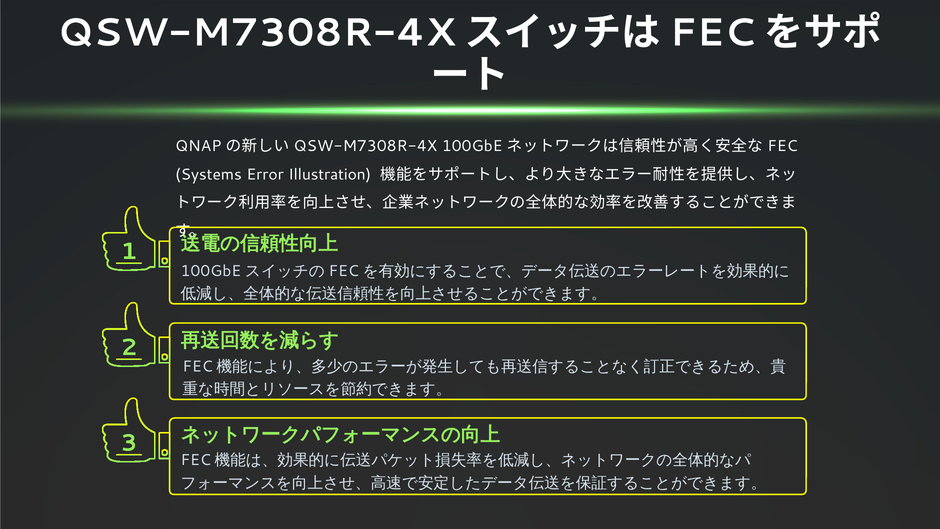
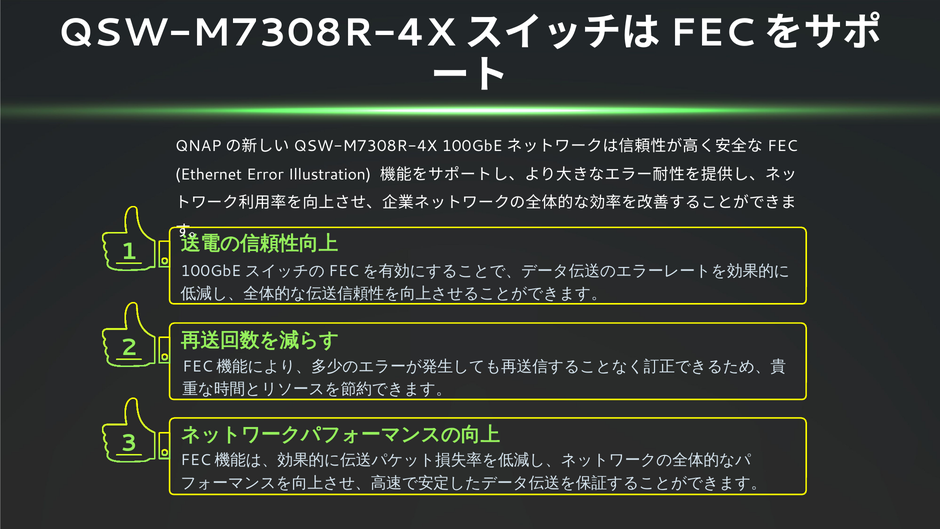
Systems: Systems -> Ethernet (208, 174)
